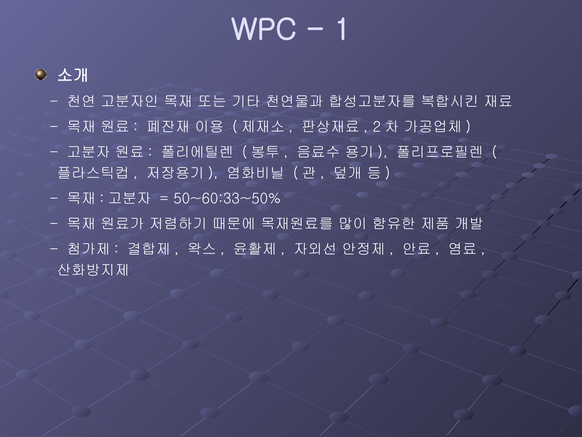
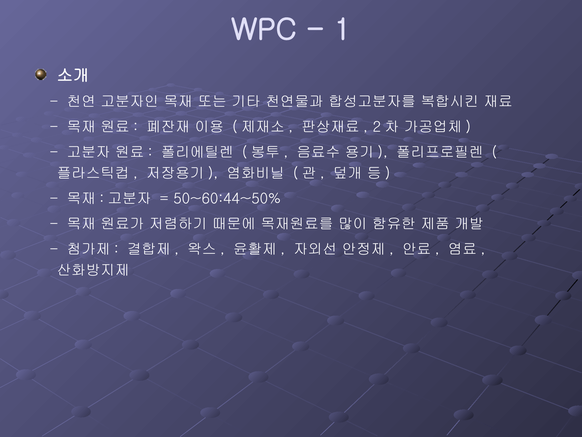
50~60:33~50%: 50~60:33~50% -> 50~60:44~50% (227, 198)
